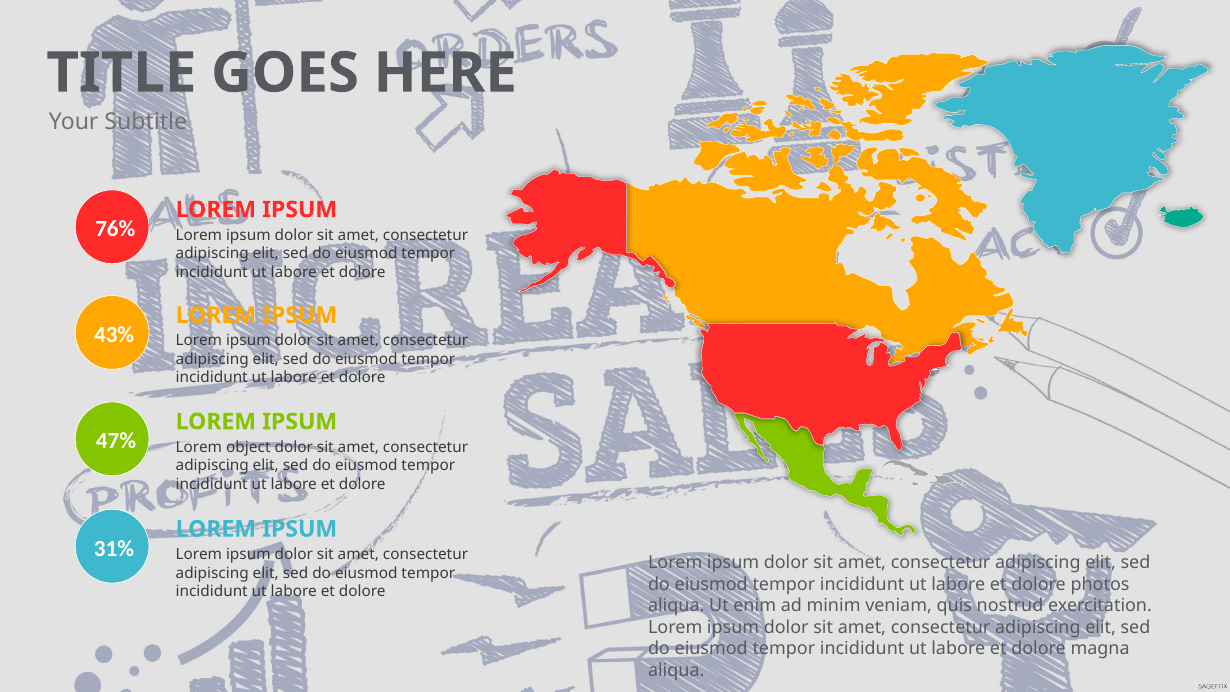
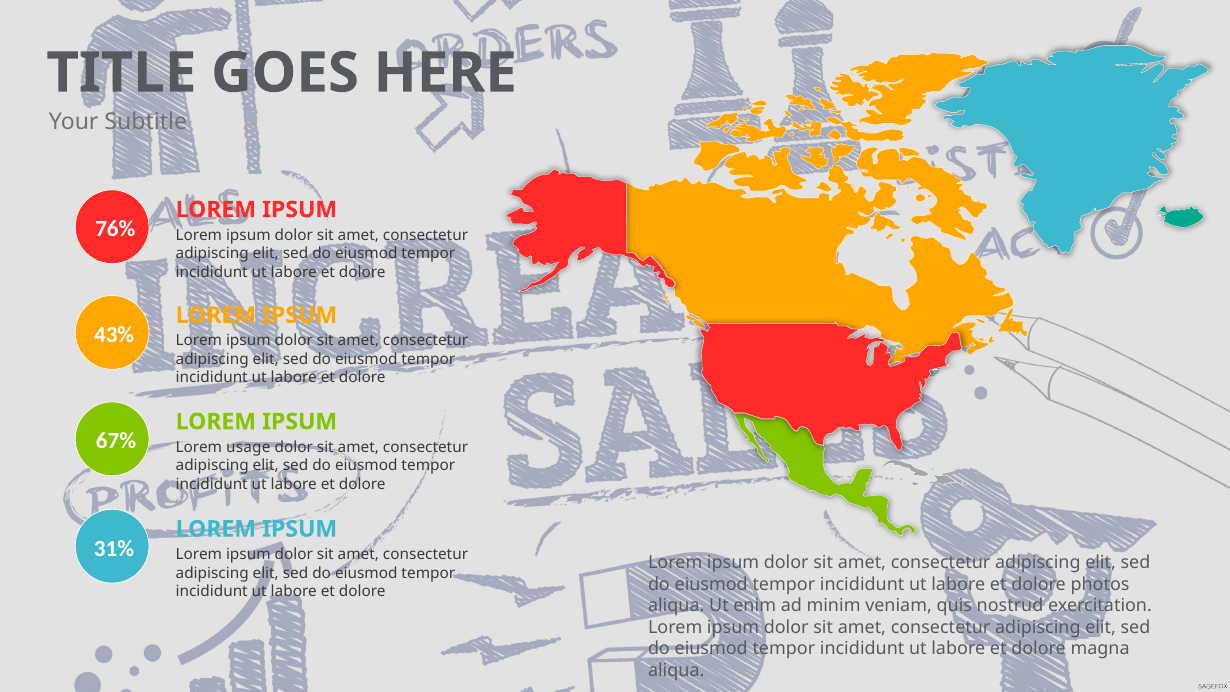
47%: 47% -> 67% (116, 440)
object: object -> usage (248, 447)
